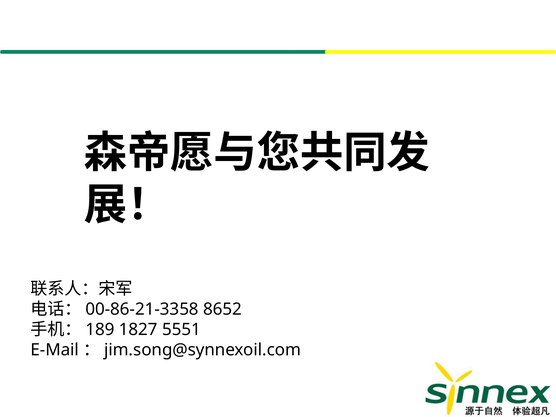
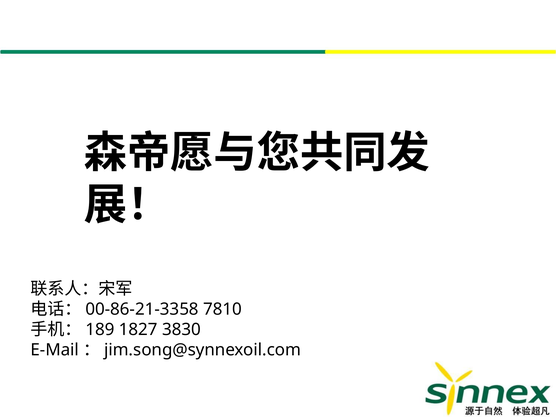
8652: 8652 -> 7810 (223, 309)
5551: 5551 -> 3830 (181, 330)
